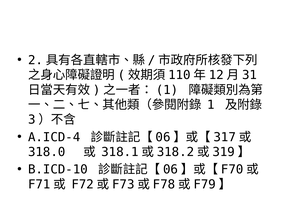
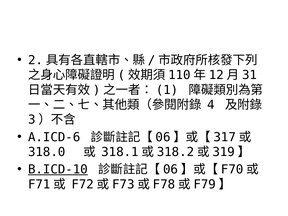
1: 1 -> 4 (211, 105)
A.ICD-4: A.ICD-4 -> A.ICD-6 (54, 137)
B.ICD-10 underline: none -> present (58, 169)
